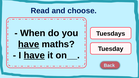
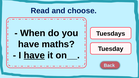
have underline: present -> none (29, 44)
